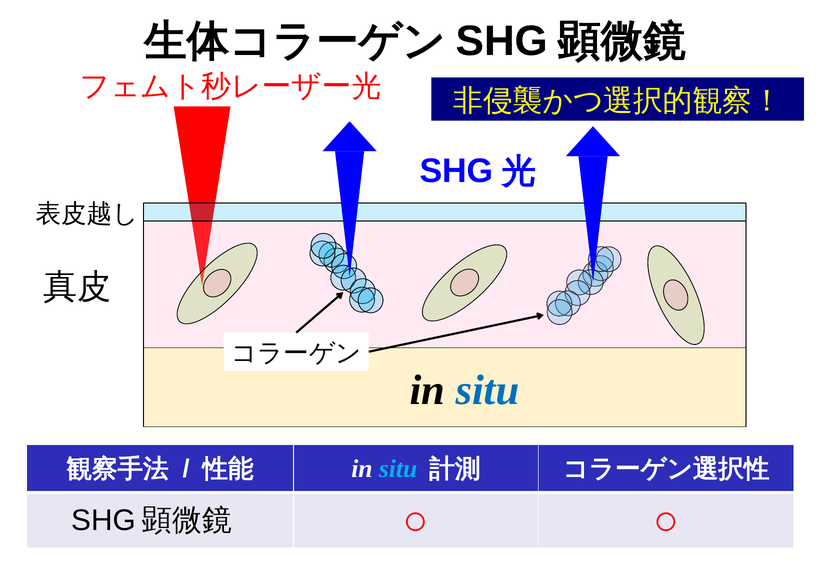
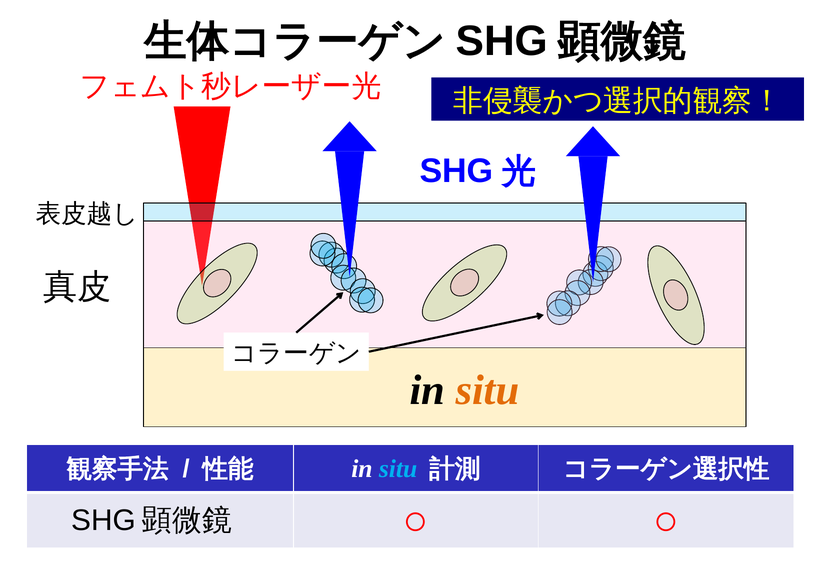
situ colour: blue -> orange (487, 390)
